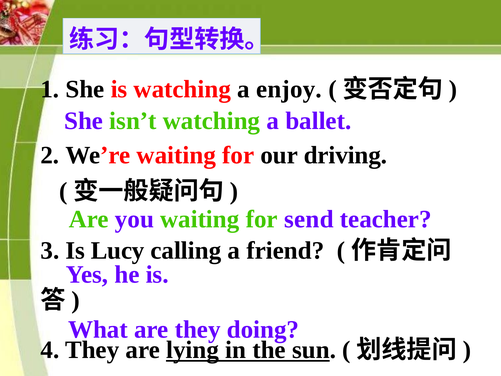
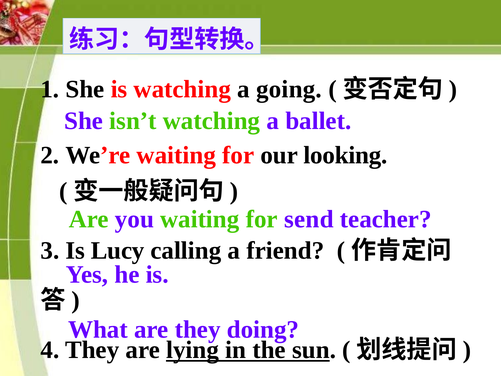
enjoy: enjoy -> going (289, 89)
driving: driving -> looking (346, 155)
